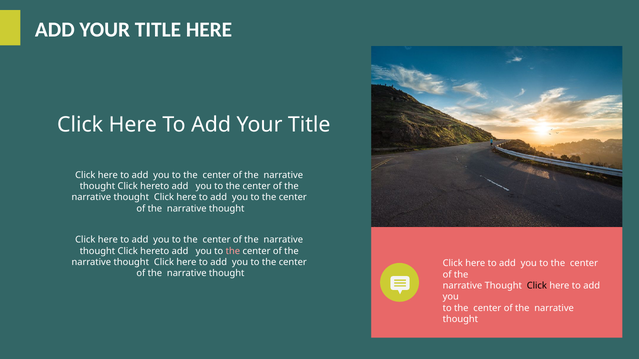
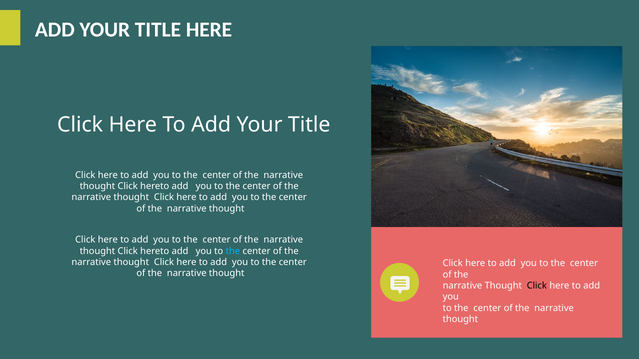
the colour: pink -> light blue (233, 251)
